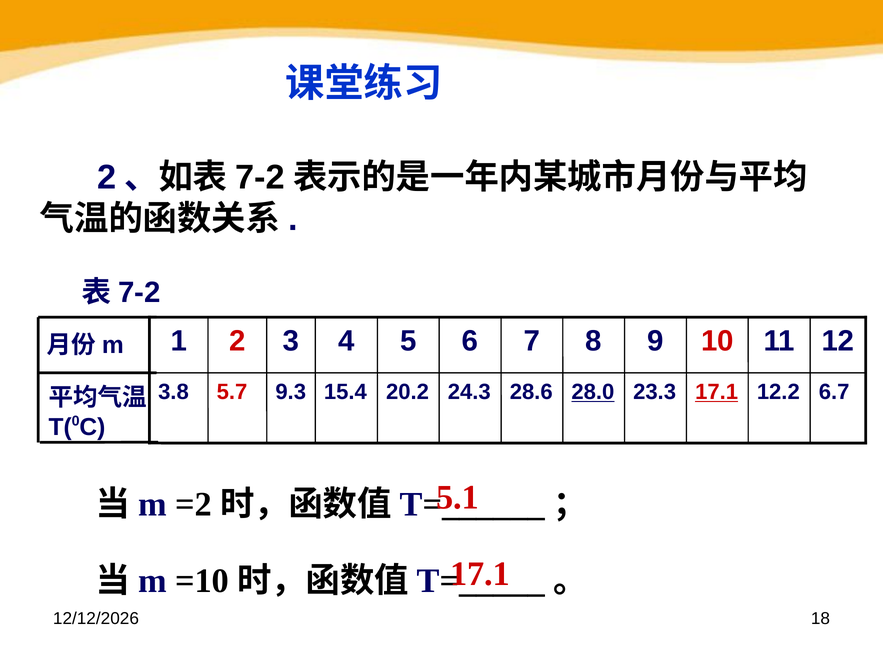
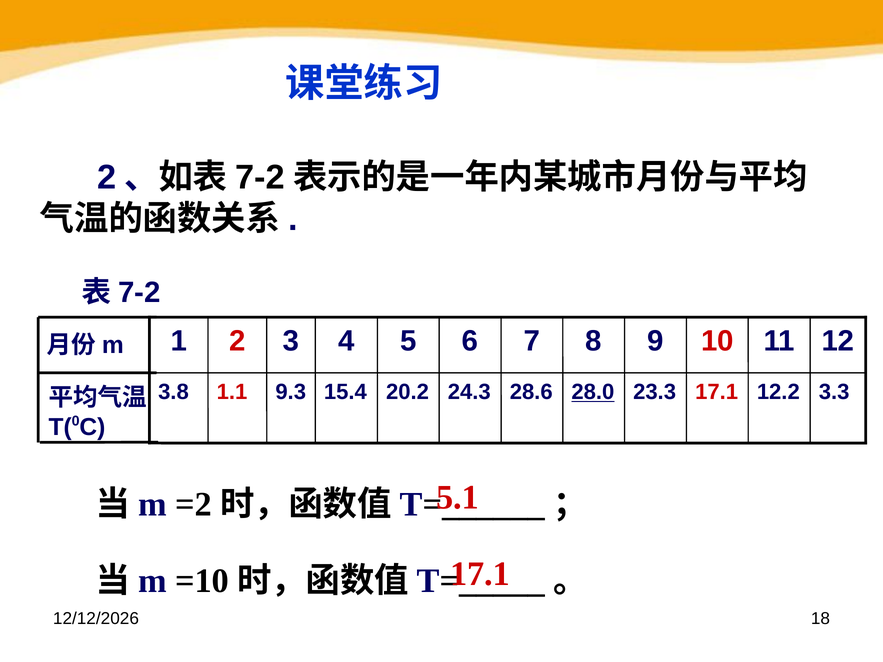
5.7: 5.7 -> 1.1 (232, 392)
17.1 underline: present -> none (717, 392)
6.7: 6.7 -> 3.3 (834, 392)
